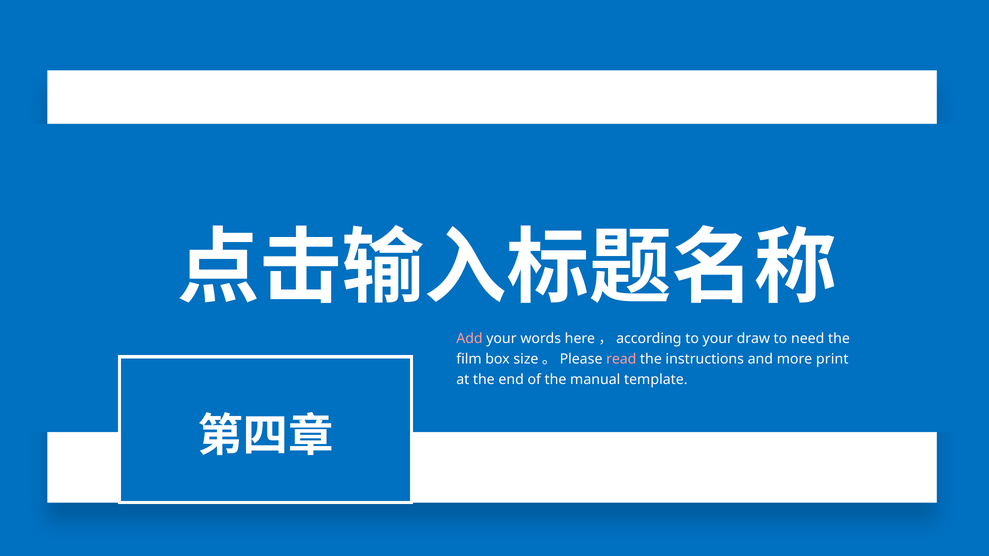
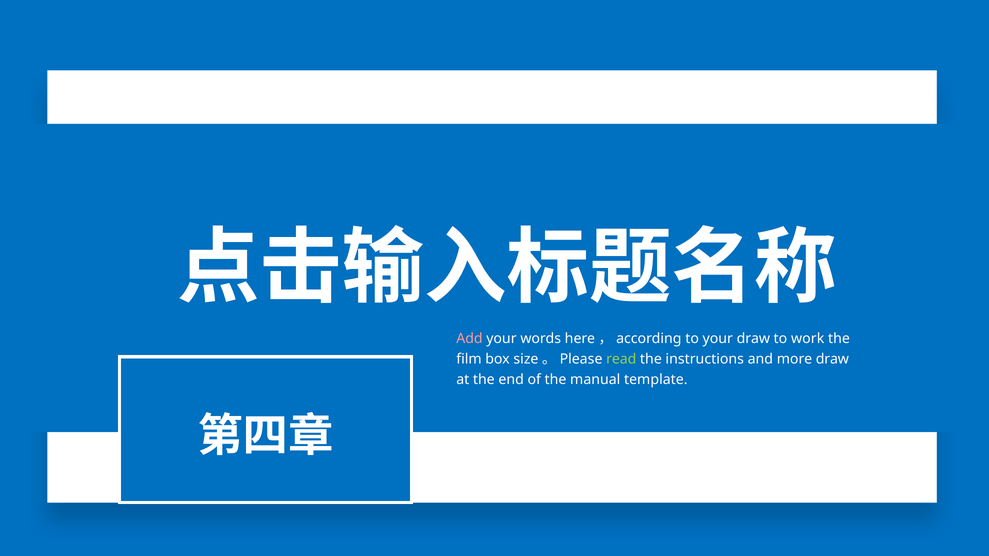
need: need -> work (808, 339)
read colour: pink -> light green (621, 359)
more print: print -> draw (832, 359)
